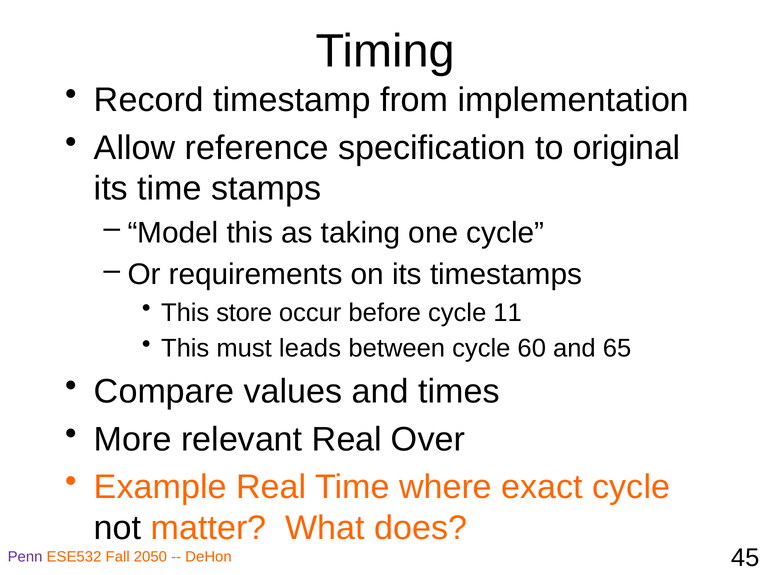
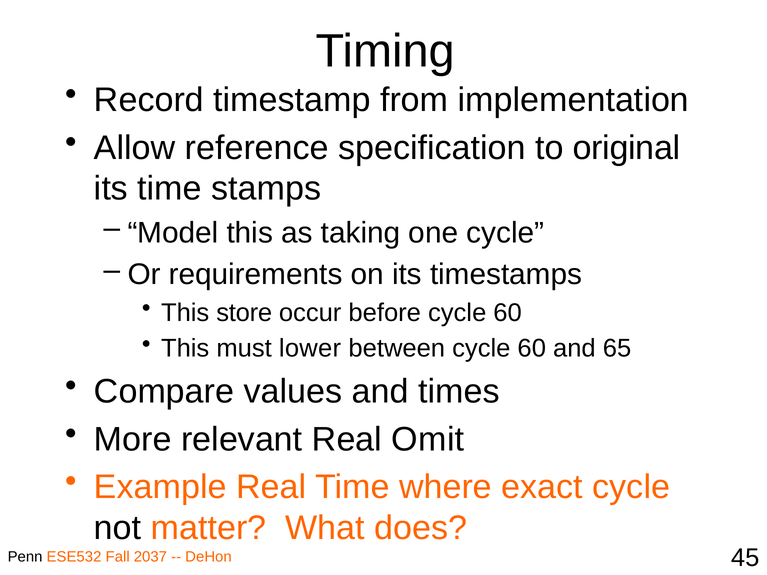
before cycle 11: 11 -> 60 (508, 313)
leads: leads -> lower (310, 349)
Over: Over -> Omit (428, 439)
Penn colour: purple -> black (25, 557)
2050: 2050 -> 2037 (150, 557)
